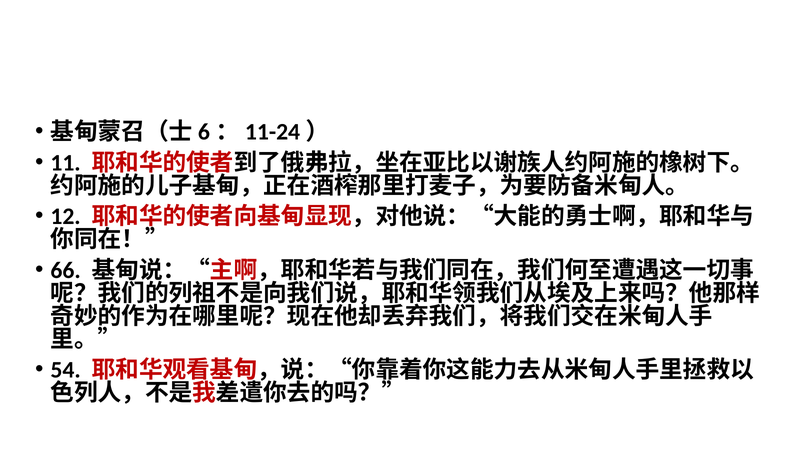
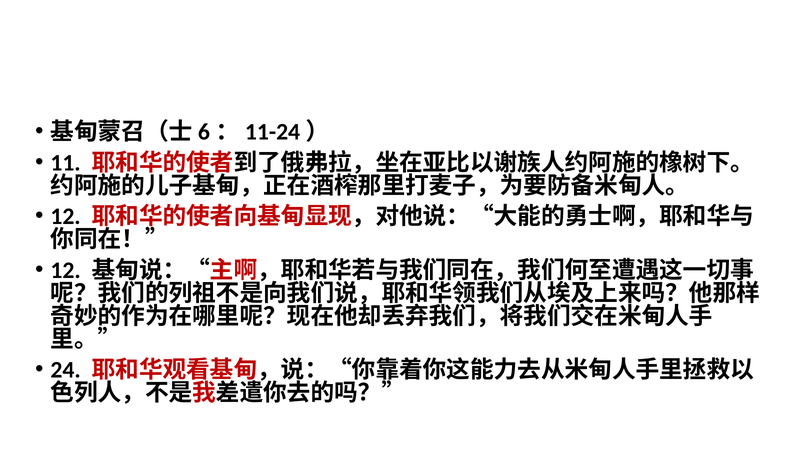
66: 66 -> 12 (66, 270)
54: 54 -> 24 (66, 370)
